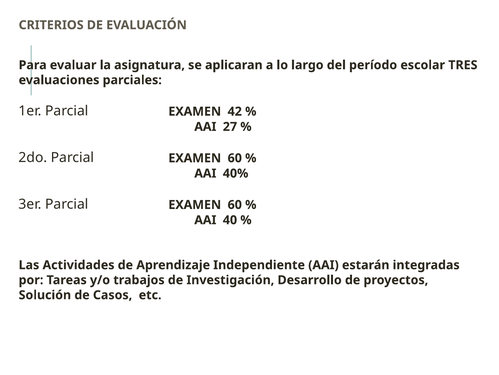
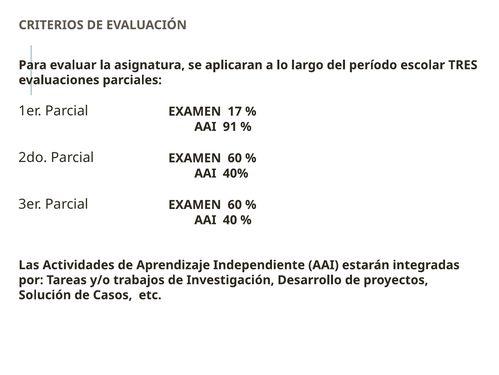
42: 42 -> 17 (235, 111)
27: 27 -> 91 (230, 127)
